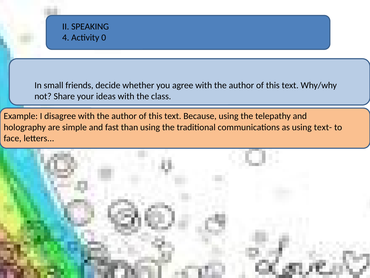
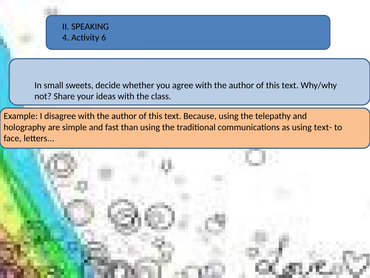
0: 0 -> 6 (104, 38)
friends: friends -> sweets (79, 85)
